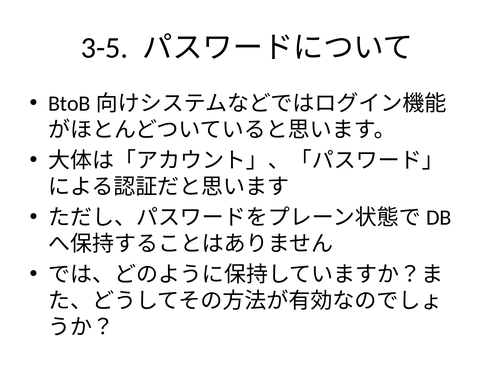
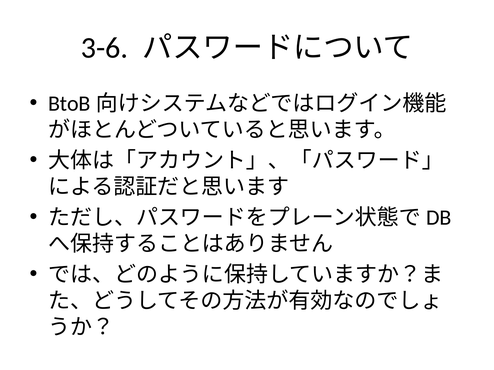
3-5: 3-5 -> 3-6 (104, 48)
